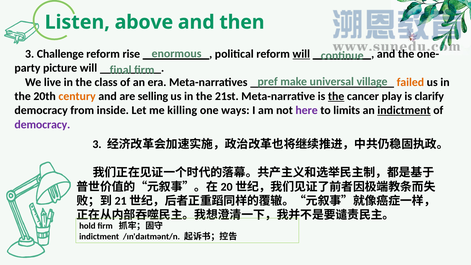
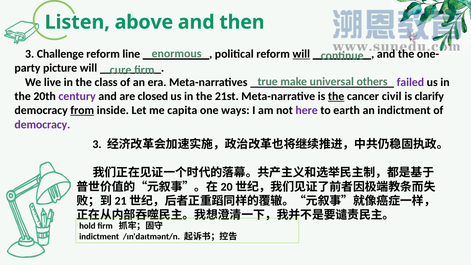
rise: rise -> line (131, 54)
final: final -> cure (121, 70)
pref: pref -> true (268, 81)
village: village -> others (372, 81)
failed colour: orange -> purple (410, 82)
century colour: orange -> purple (77, 96)
selling: selling -> closed (153, 96)
play: play -> civil (392, 96)
from underline: none -> present (82, 110)
killing: killing -> capita (182, 110)
limits: limits -> earth (347, 110)
indictment underline: present -> none (404, 110)
